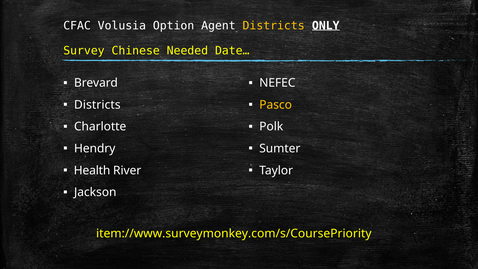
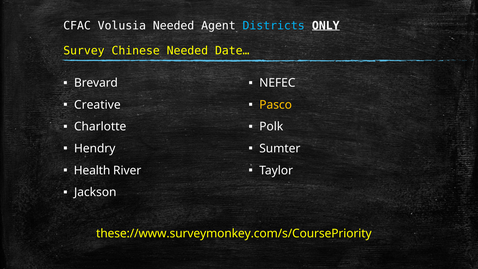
Volusia Option: Option -> Needed (174, 26)
Districts colour: yellow -> light blue (274, 26)
Districts: Districts -> Creative (97, 105)
item://www.surveymonkey.com/s/CoursePriority: item://www.surveymonkey.com/s/CoursePriority -> these://www.surveymonkey.com/s/CoursePriority (234, 234)
